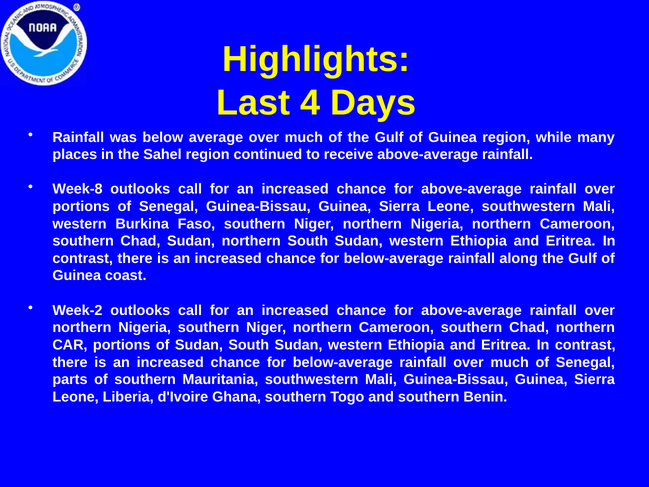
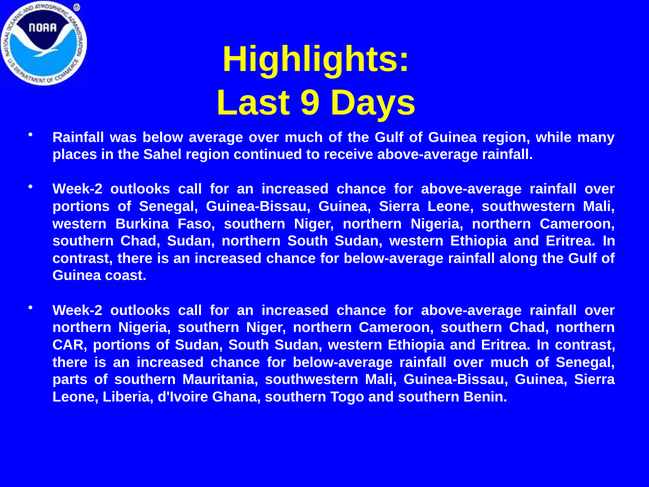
4: 4 -> 9 (310, 103)
Week-8: Week-8 -> Week-2 (77, 189)
